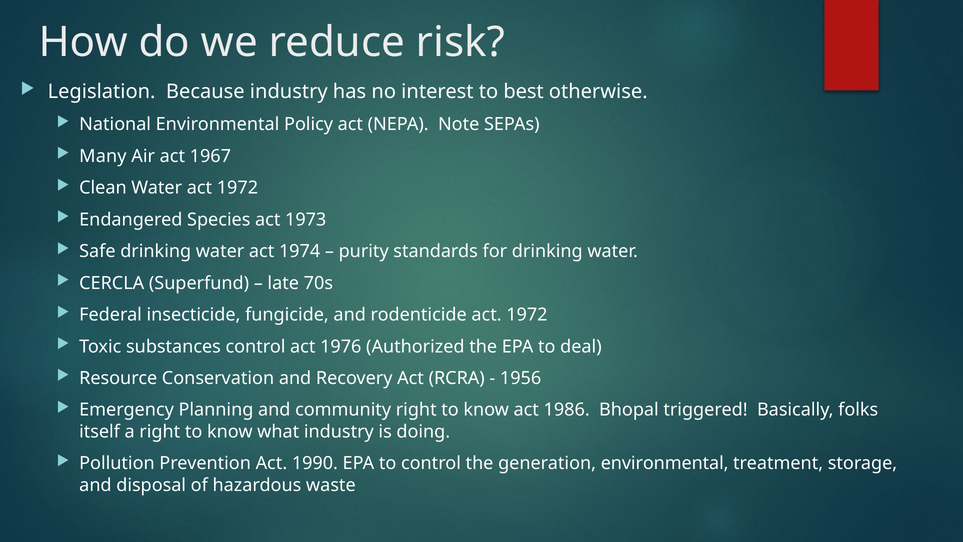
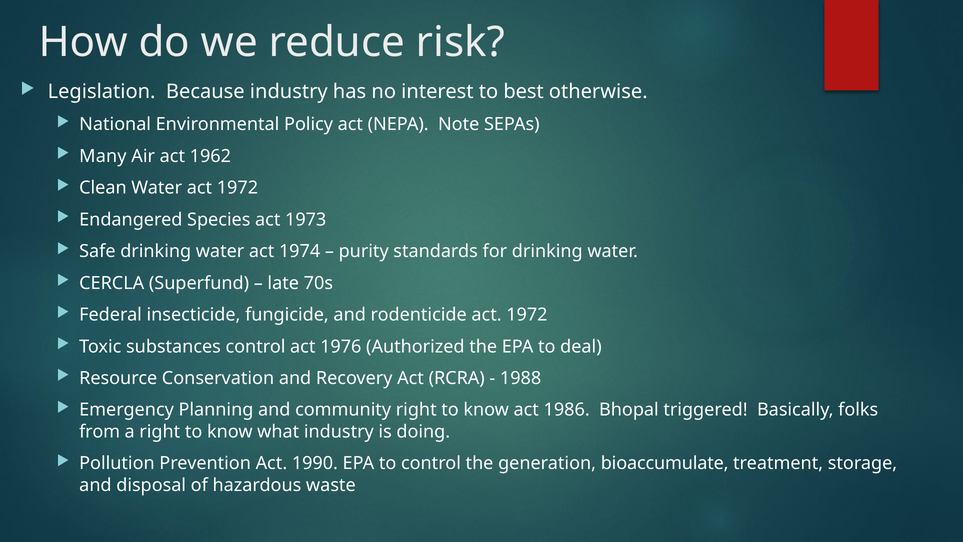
1967: 1967 -> 1962 (210, 156)
1956: 1956 -> 1988 (521, 378)
itself: itself -> from (100, 431)
generation environmental: environmental -> bioaccumulate (665, 463)
